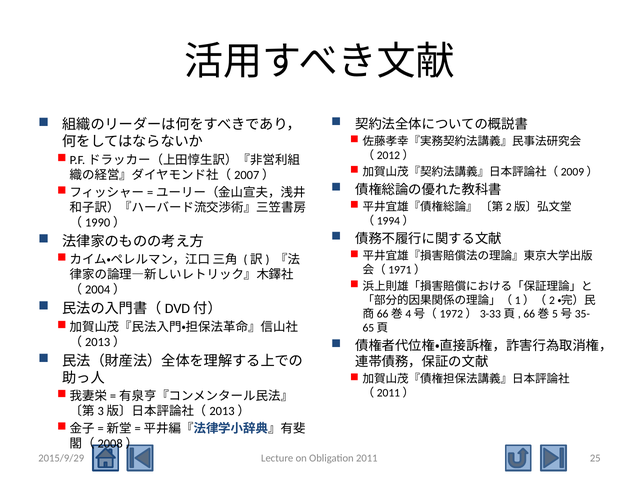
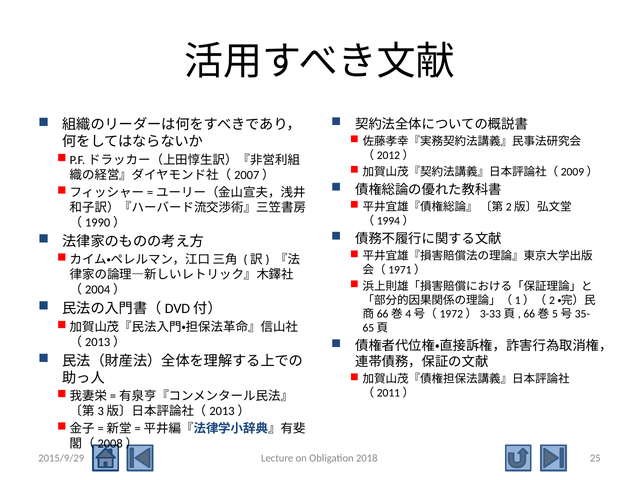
2011: 2011 -> 2018 (367, 458)
